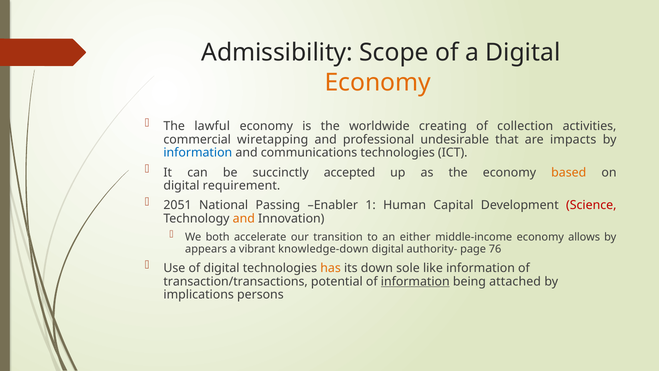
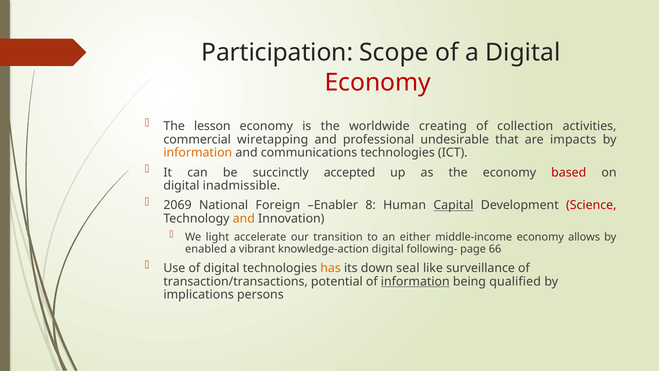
Admissibility: Admissibility -> Participation (277, 53)
Economy colour: orange -> red (378, 82)
lawful: lawful -> lesson (212, 126)
information colour: blue -> orange (198, 153)
based colour: orange -> red (569, 172)
requirement: requirement -> inadmissible (241, 186)
2051: 2051 -> 2069 (178, 205)
Passing: Passing -> Foreign (278, 205)
1: 1 -> 8 (371, 205)
Capital underline: none -> present (453, 205)
both: both -> light (218, 237)
appears: appears -> enabled (206, 249)
knowledge-down: knowledge-down -> knowledge-action (324, 249)
authority-: authority- -> following- (432, 249)
76: 76 -> 66 (495, 249)
sole: sole -> seal (408, 268)
like information: information -> surveillance (481, 268)
attached: attached -> qualified (515, 281)
